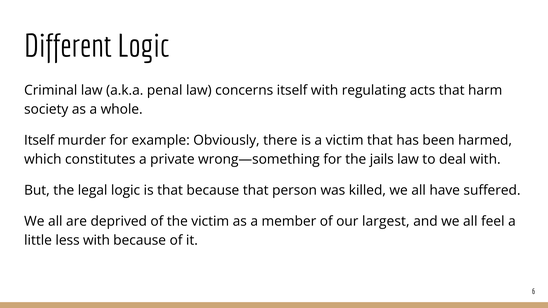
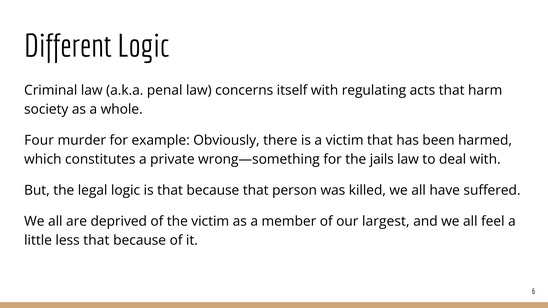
Itself: Itself -> Four (39, 141)
less with: with -> that (96, 240)
